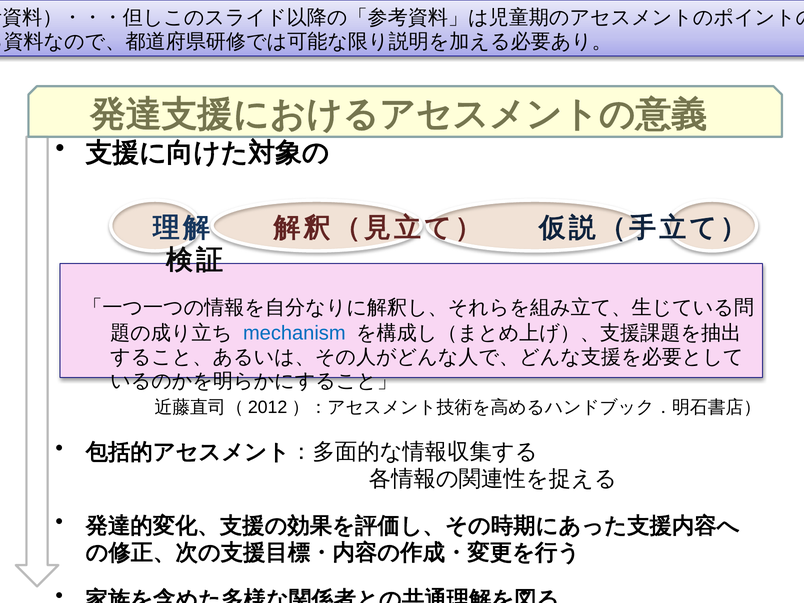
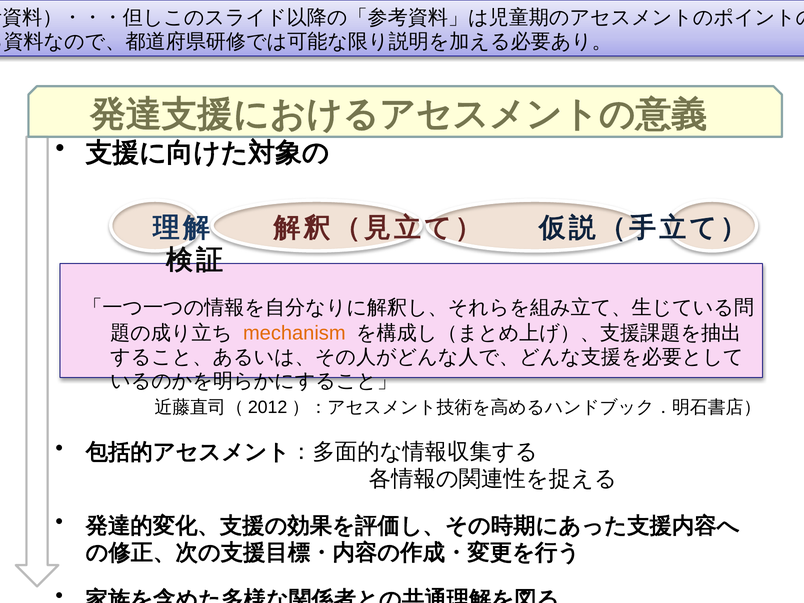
mechanism colour: blue -> orange (294, 333)
